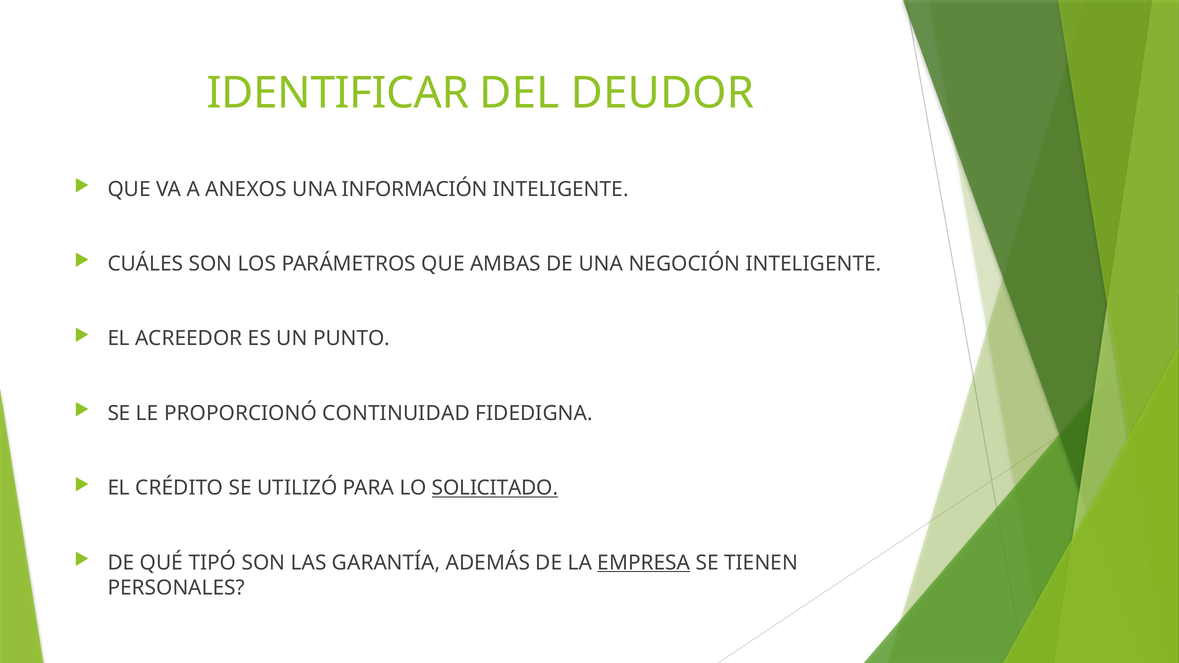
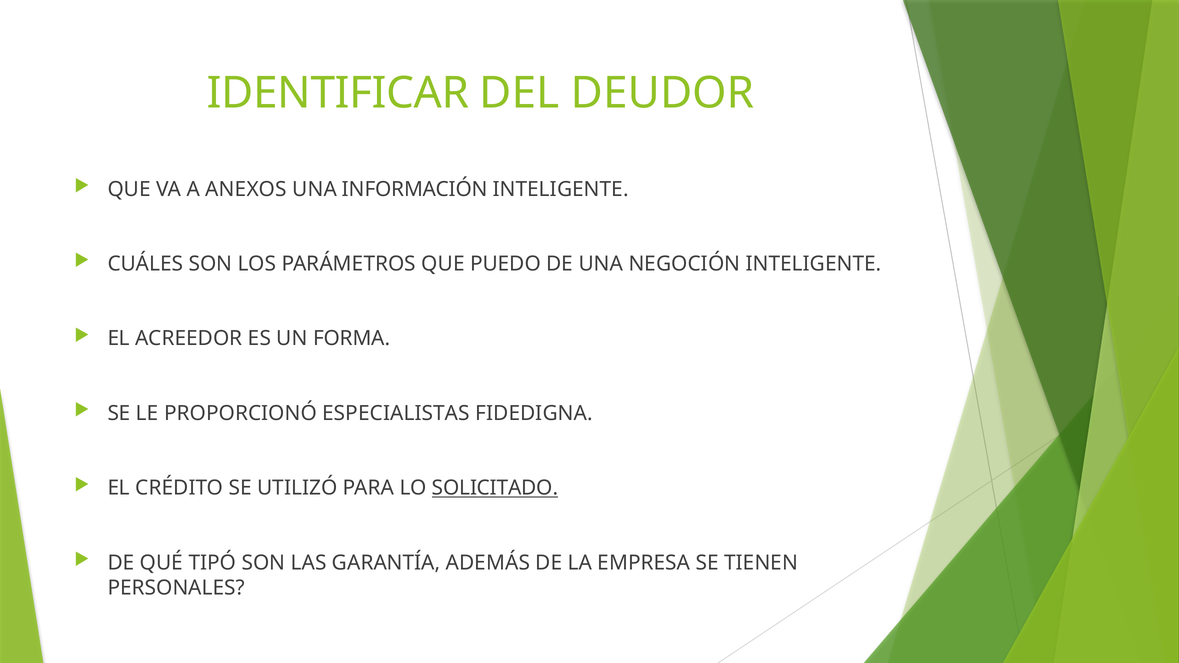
AMBAS: AMBAS -> PUEDO (506, 264)
PUNTO: PUNTO -> FORMA (352, 339)
CONTINUIDAD: CONTINUIDAD -> ESPECIALISTAS (396, 413)
EMPRESA underline: present -> none (644, 563)
